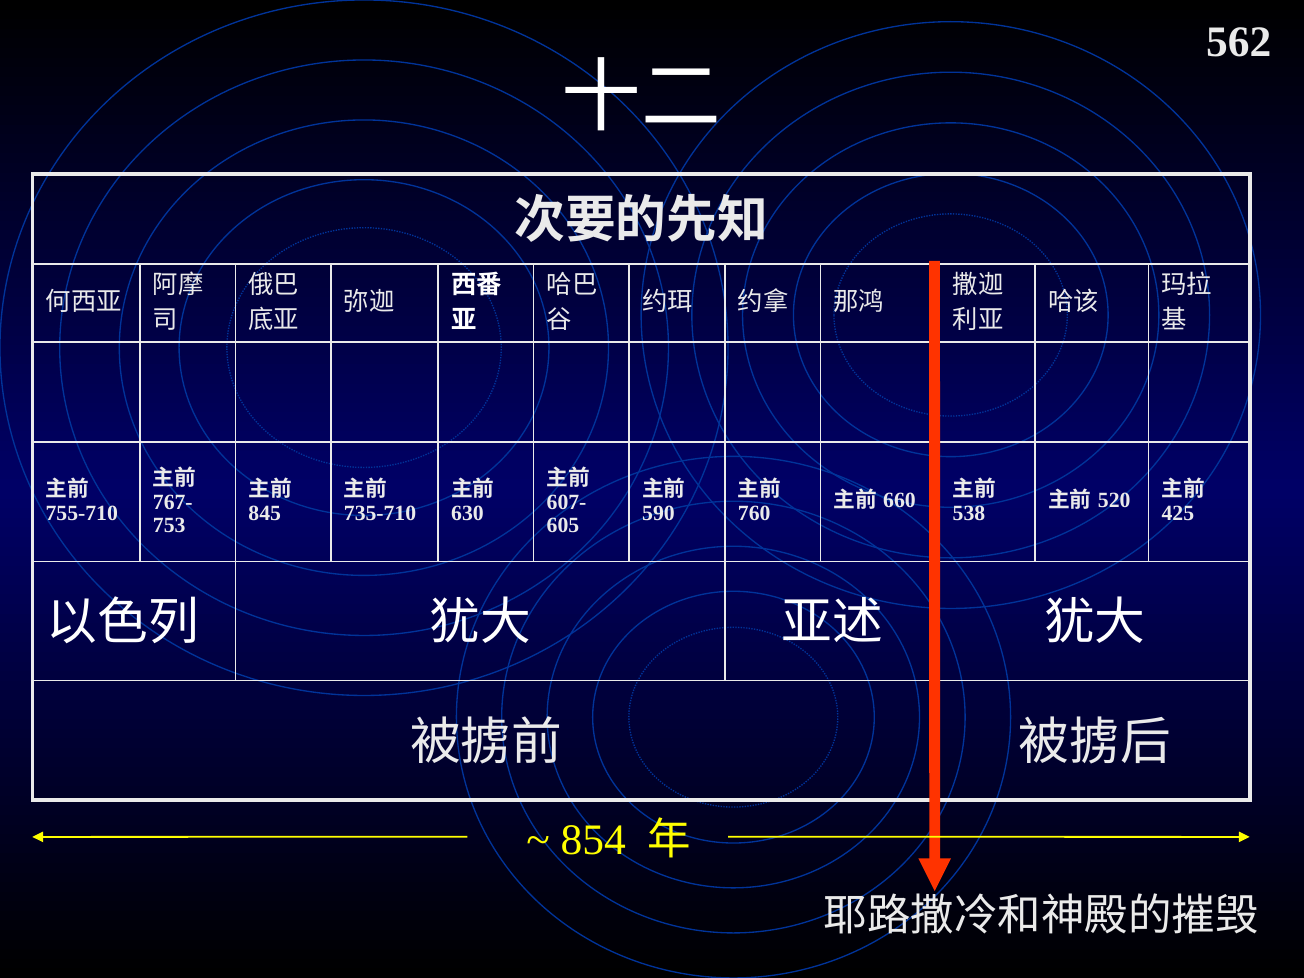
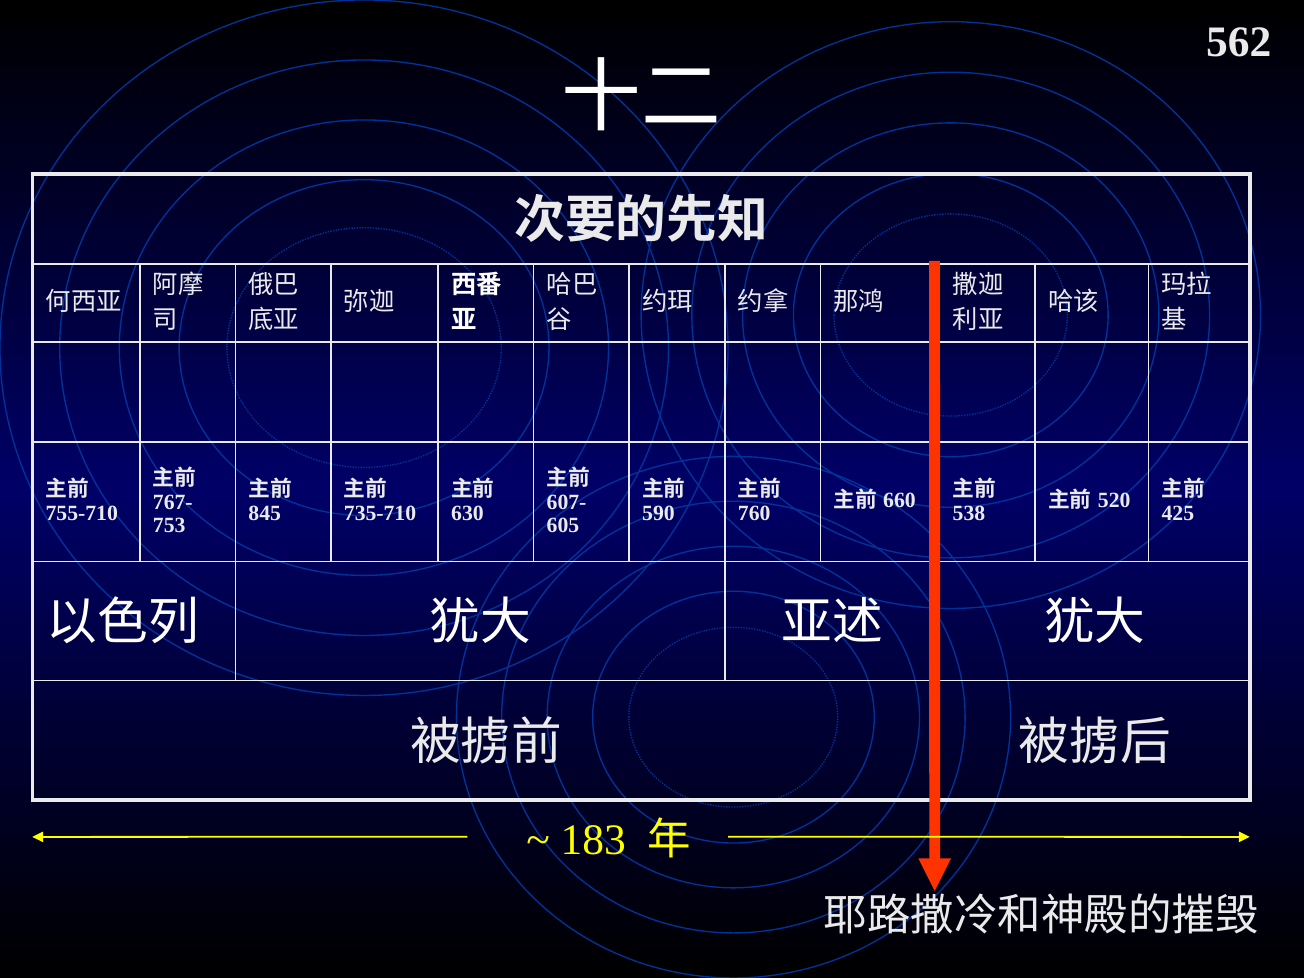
854: 854 -> 183 (593, 840)
